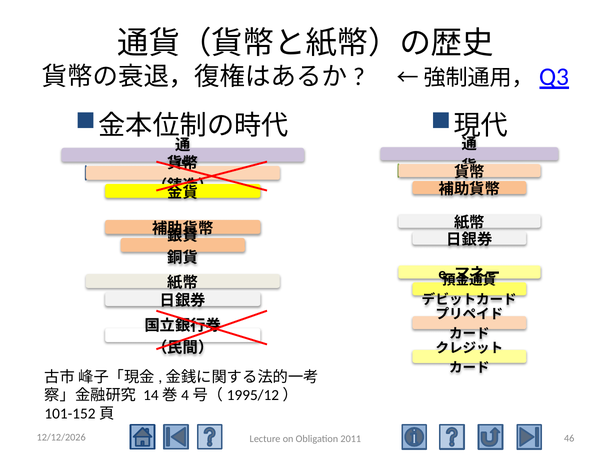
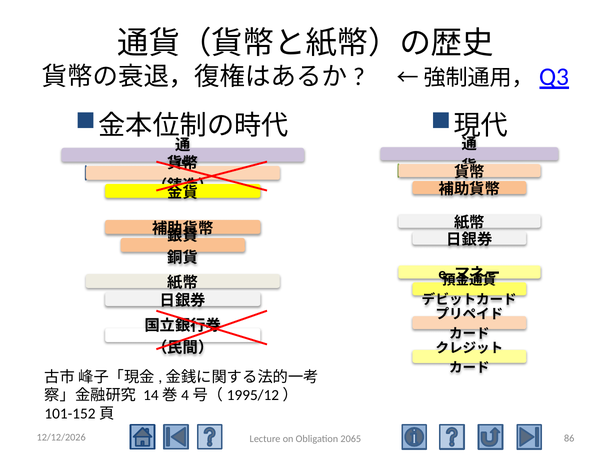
46: 46 -> 86 (569, 439)
2011: 2011 -> 2065 (351, 439)
